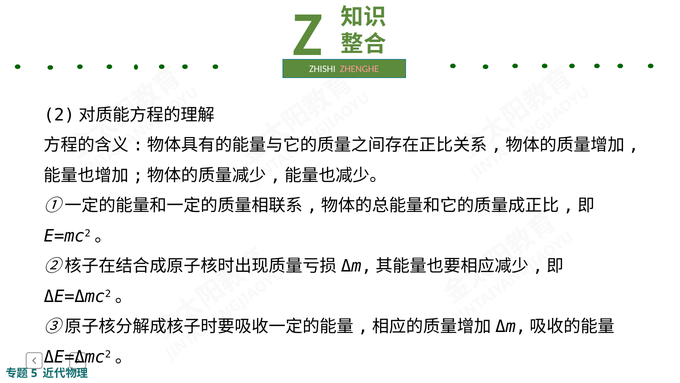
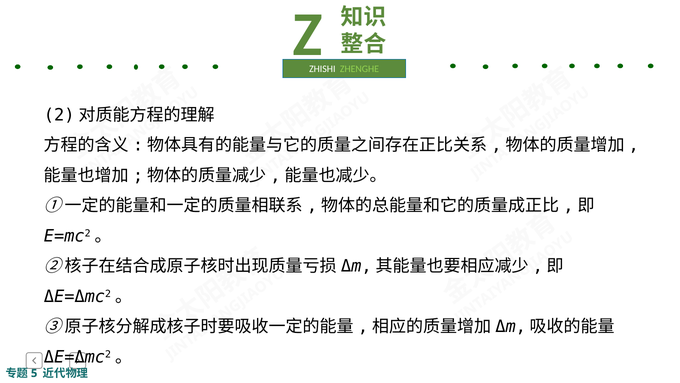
ZHENGHE colour: pink -> light green (359, 69)
